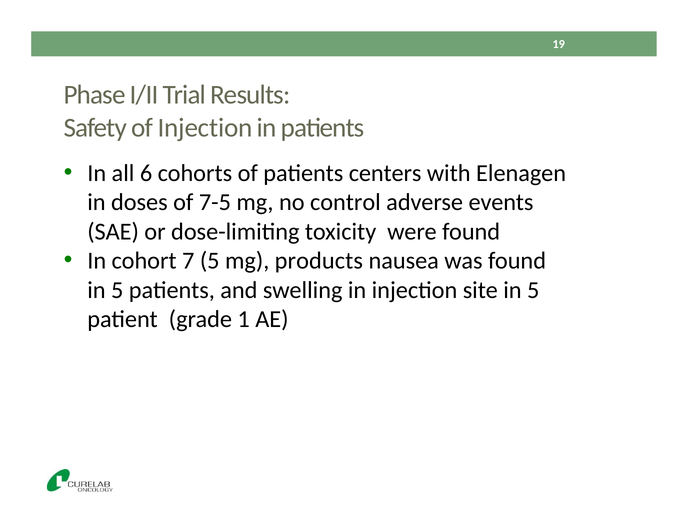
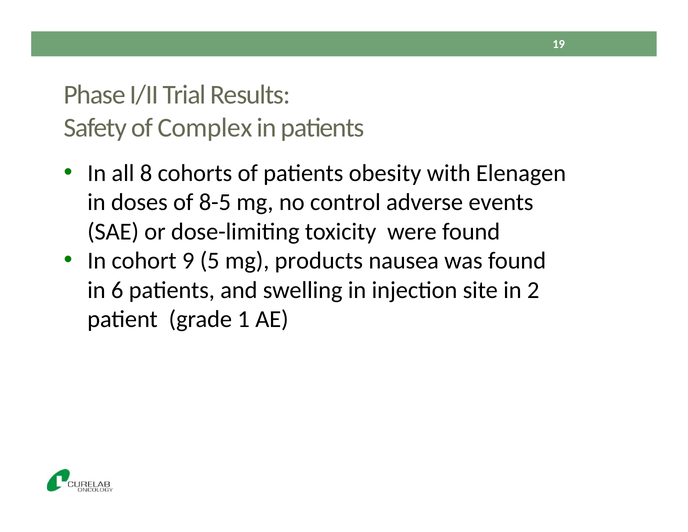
of Injection: Injection -> Complex (205, 128)
6: 6 -> 8 (146, 173)
centers: centers -> obesity (385, 173)
7-5: 7-5 -> 8-5 (215, 202)
7: 7 -> 9 (188, 261)
5: 5 -> 6 (117, 290)
site in 5: 5 -> 2 (533, 290)
